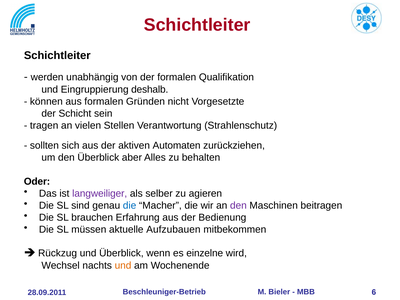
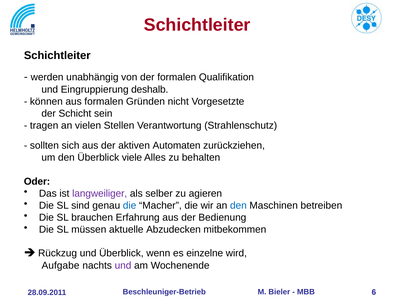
aber: aber -> viele (132, 157)
den colour: purple -> blue (238, 205)
beitragen: beitragen -> betreiben (321, 205)
Aufzubauen: Aufzubauen -> Abzudecken (173, 229)
Wechsel: Wechsel -> Aufgabe (61, 265)
und colour: orange -> purple (123, 265)
